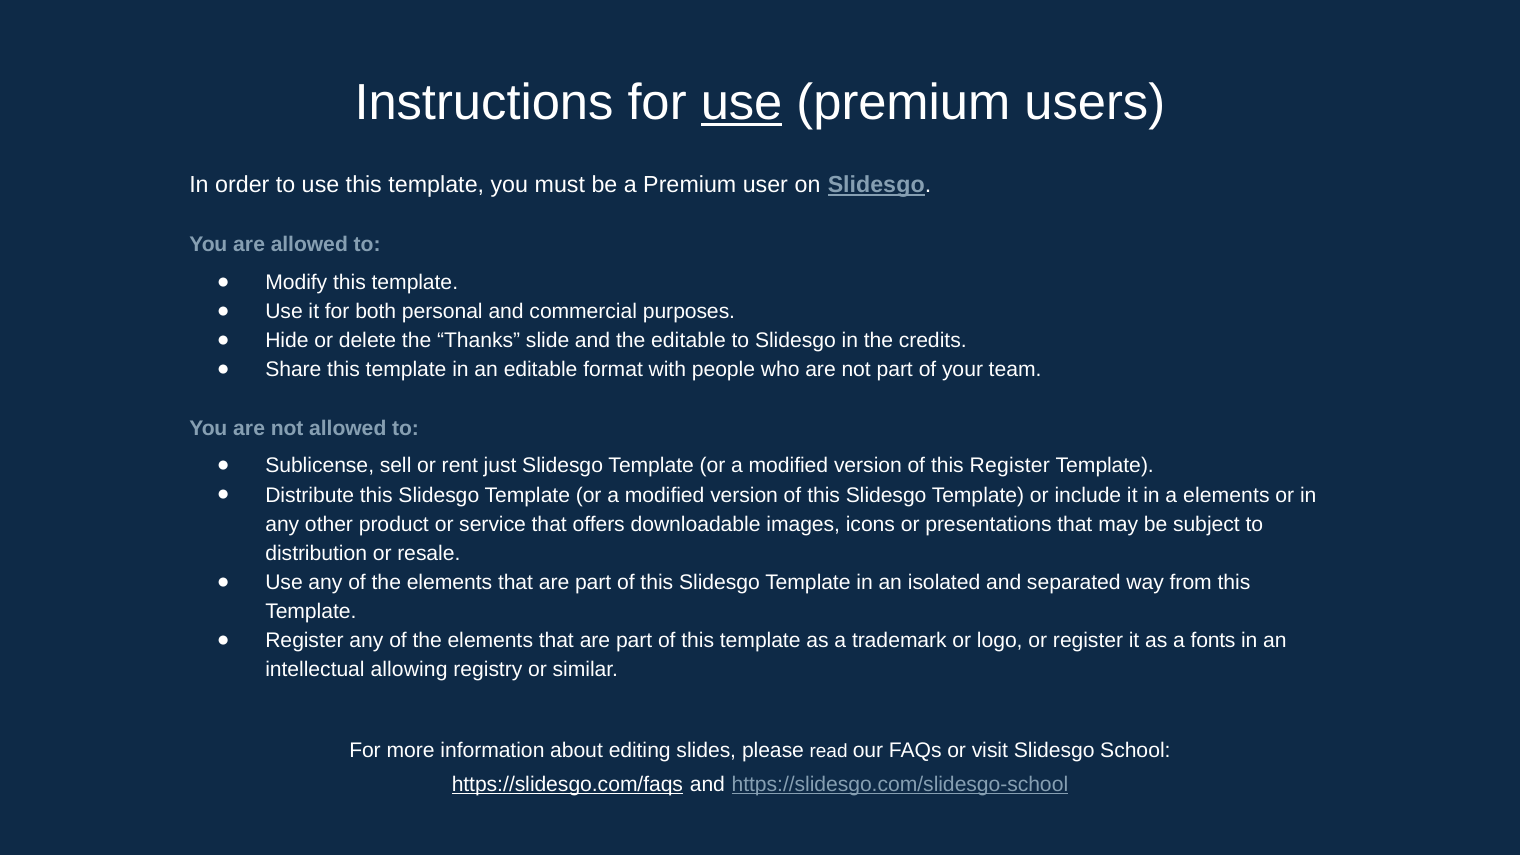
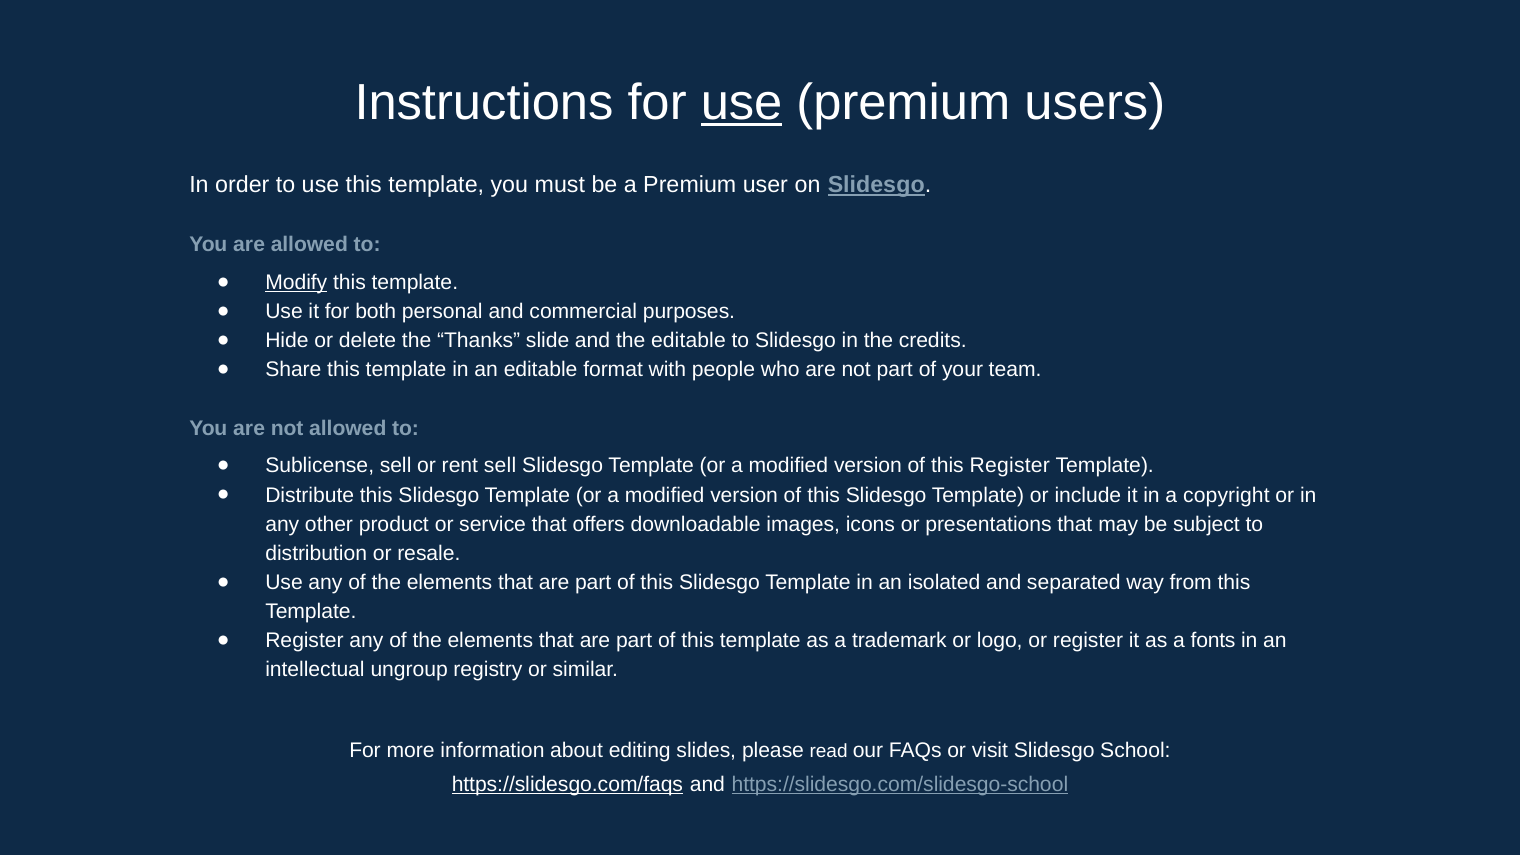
Modify underline: none -> present (296, 282)
rent just: just -> sell (500, 466)
a elements: elements -> copyright (1226, 495)
allowing: allowing -> ungroup (409, 670)
